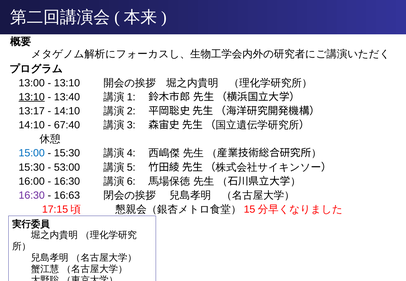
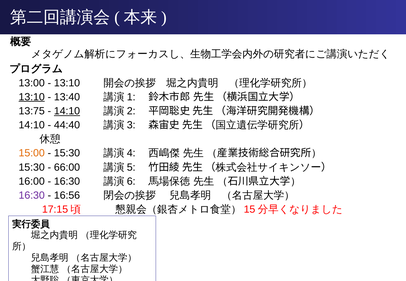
13:17: 13:17 -> 13:75 (32, 111)
14:10 underline: none -> present (67, 111)
67:40: 67:40 -> 44:40 (67, 125)
15:00 colour: blue -> orange (32, 153)
53:00: 53:00 -> 66:00 (67, 167)
16:63: 16:63 -> 16:56 (67, 195)
